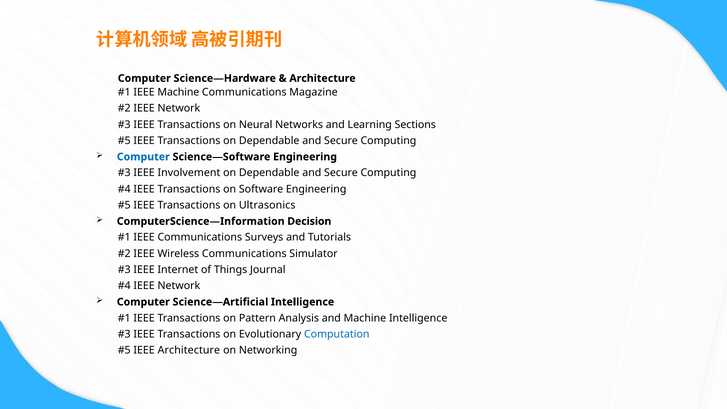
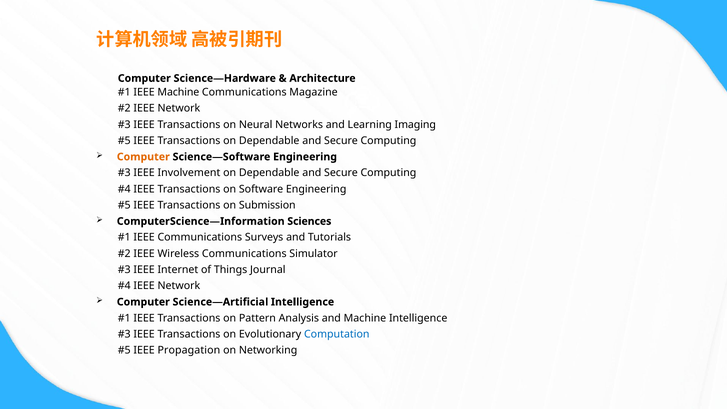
Sections: Sections -> Imaging (415, 125)
Computer colour: blue -> orange (143, 157)
Ultrasonics: Ultrasonics -> Submission (267, 205)
Decision: Decision -> Sciences (309, 221)
IEEE Architecture: Architecture -> Propagation (189, 350)
